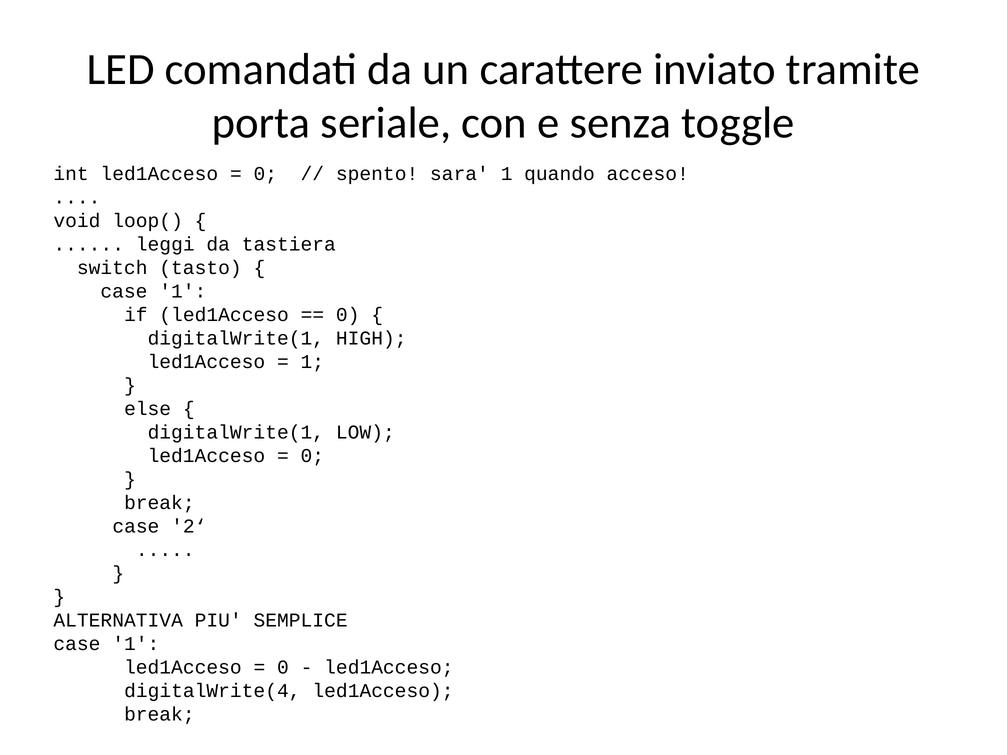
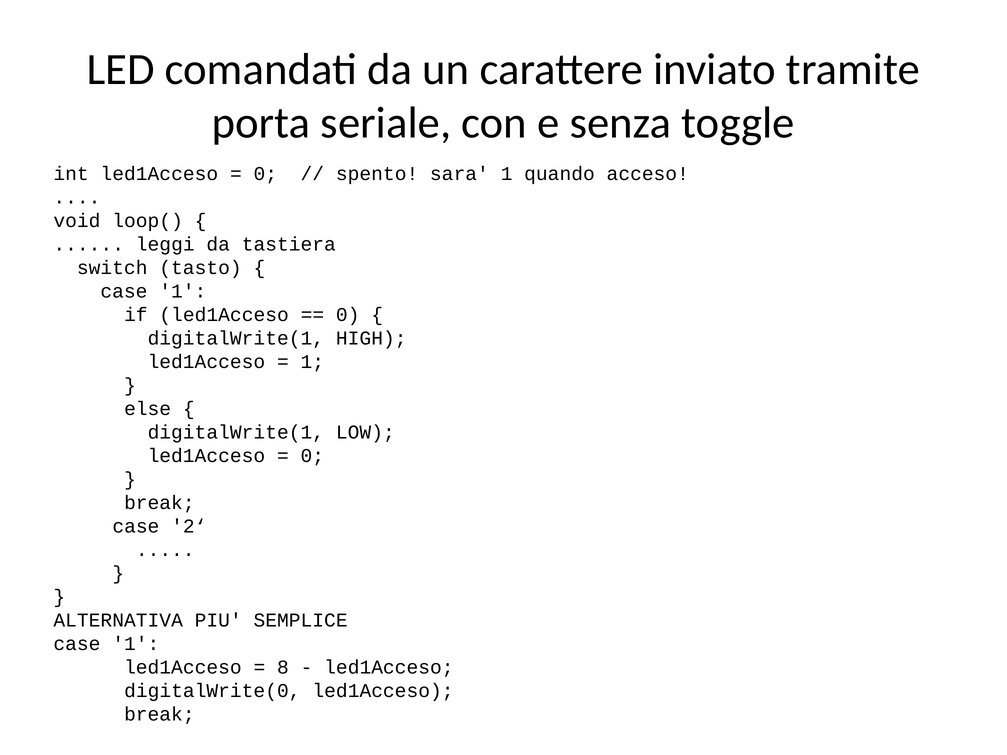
0: 0 -> 8 (283, 667)
digitalWrite(4: digitalWrite(4 -> digitalWrite(0 (212, 691)
